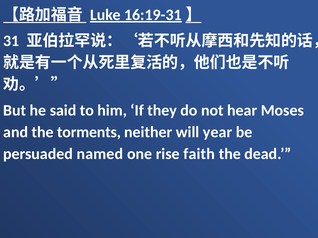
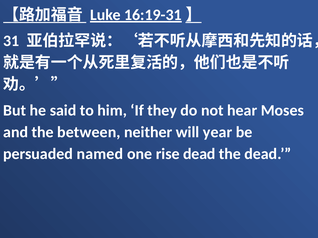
torments: torments -> between (89, 132)
rise faith: faith -> dead (199, 154)
